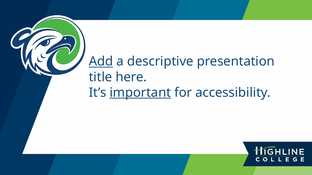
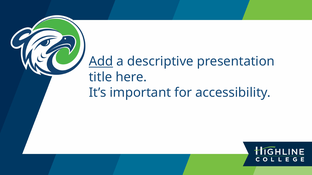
important underline: present -> none (140, 93)
